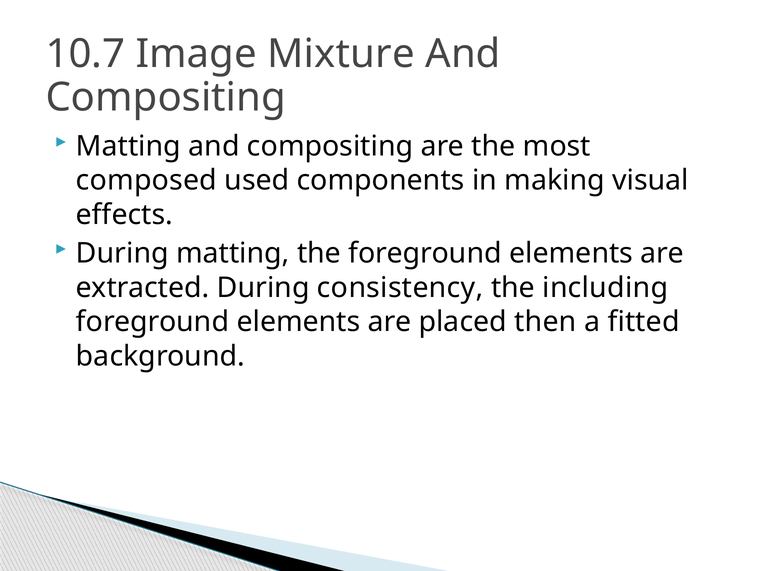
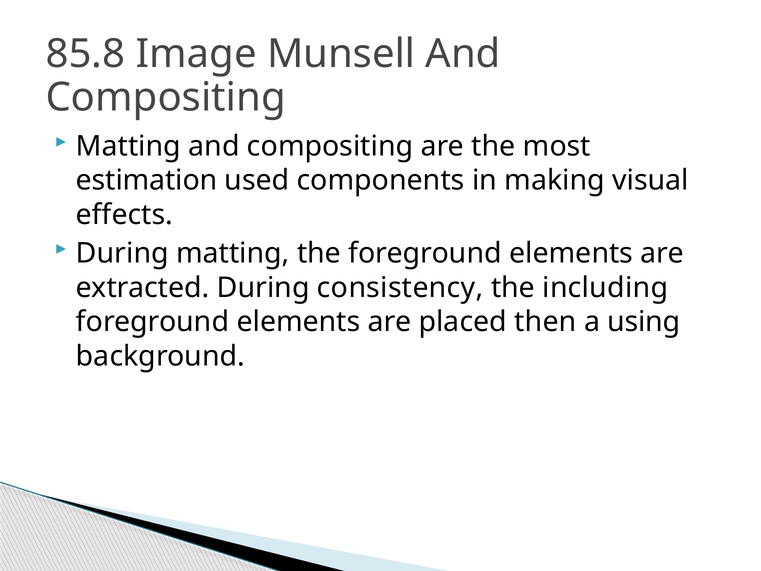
10.7: 10.7 -> 85.8 (85, 54)
Mixture: Mixture -> Munsell (341, 54)
composed: composed -> estimation (147, 180)
fitted: fitted -> using (644, 322)
